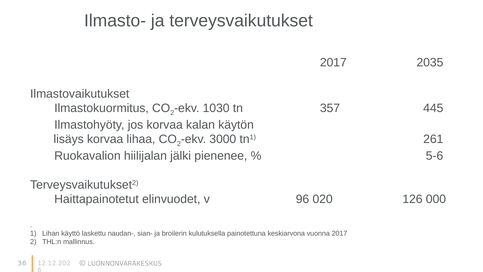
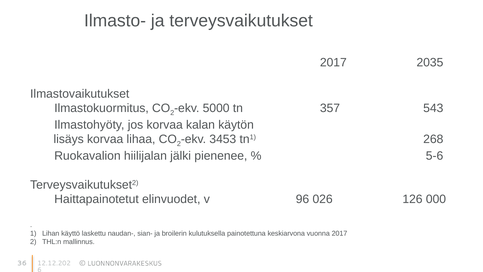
1030: 1030 -> 5000 (216, 108)
445: 445 -> 543 (433, 108)
3000: 3000 -> 3453 (223, 139)
261: 261 -> 268 (433, 139)
020: 020 -> 026 (323, 199)
